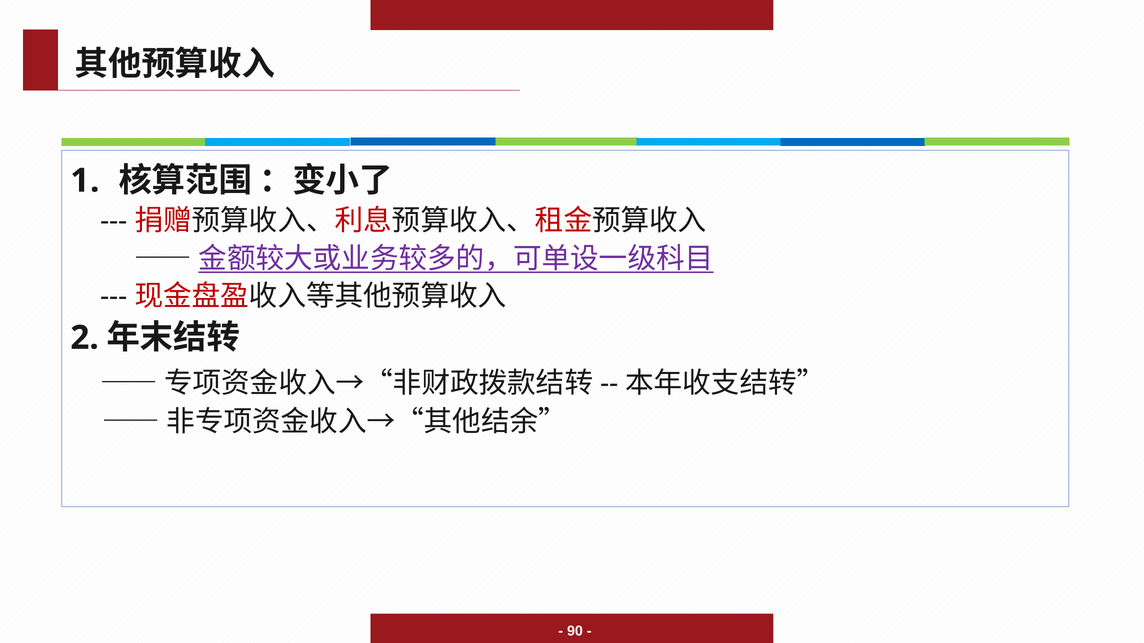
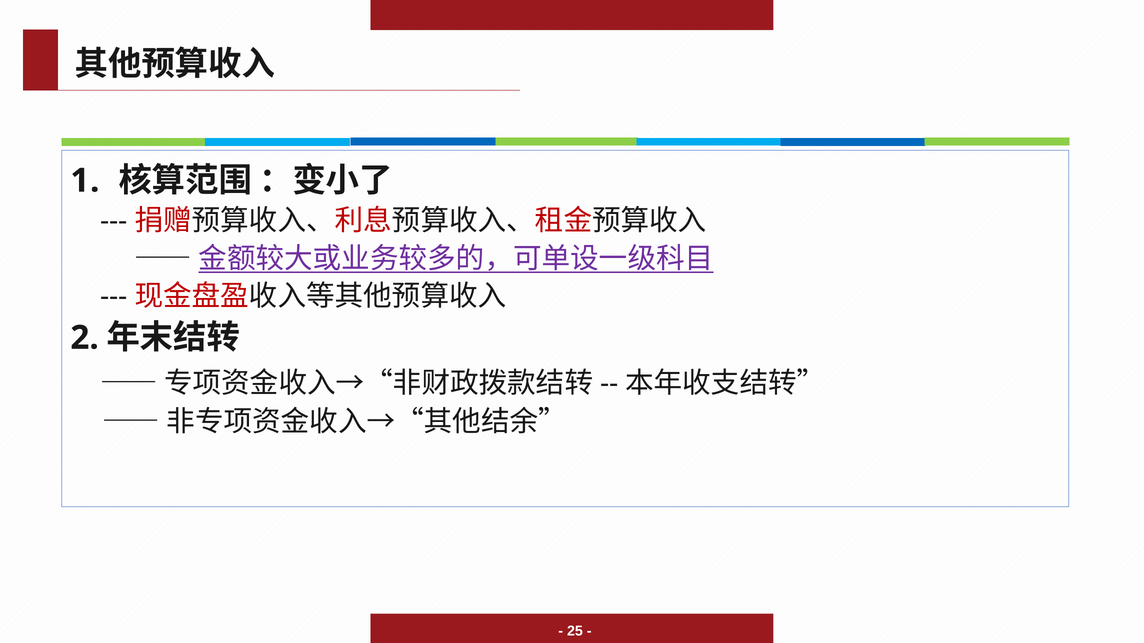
90: 90 -> 25 (575, 632)
